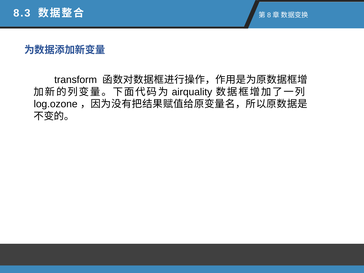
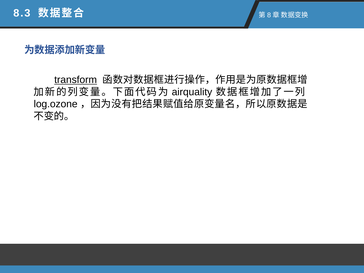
transform underline: none -> present (76, 80)
